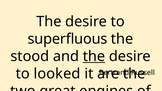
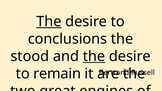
The underline: none -> present (49, 22)
superfluous: superfluous -> conclusions (67, 39)
looked: looked -> remain (57, 74)
